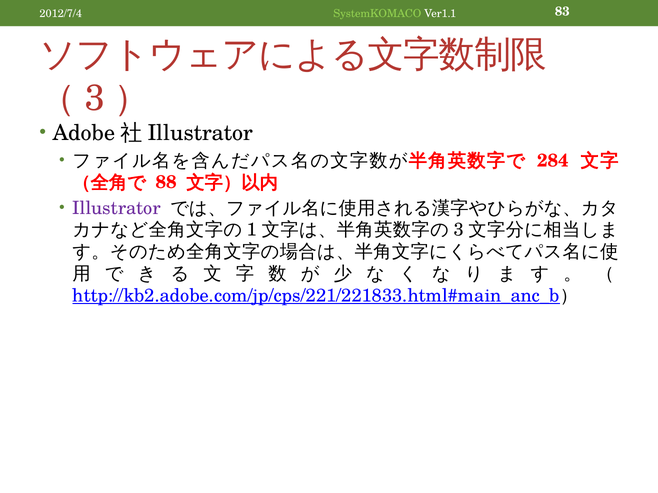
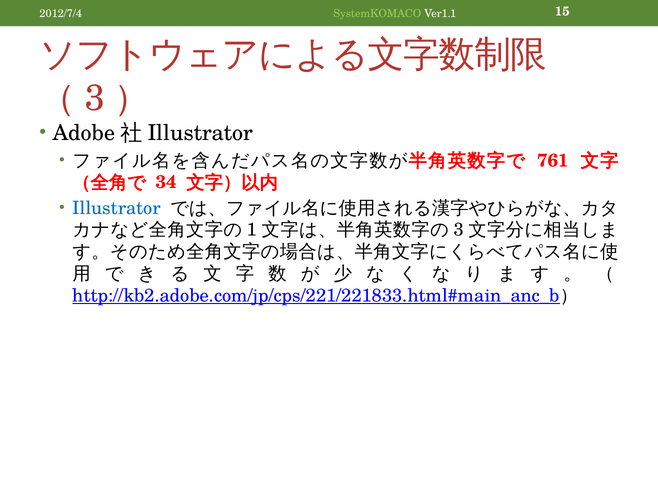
83: 83 -> 15 (562, 12)
284: 284 -> 761 (553, 161)
88: 88 -> 34 (166, 183)
Illustrator colour: purple -> blue (117, 208)
